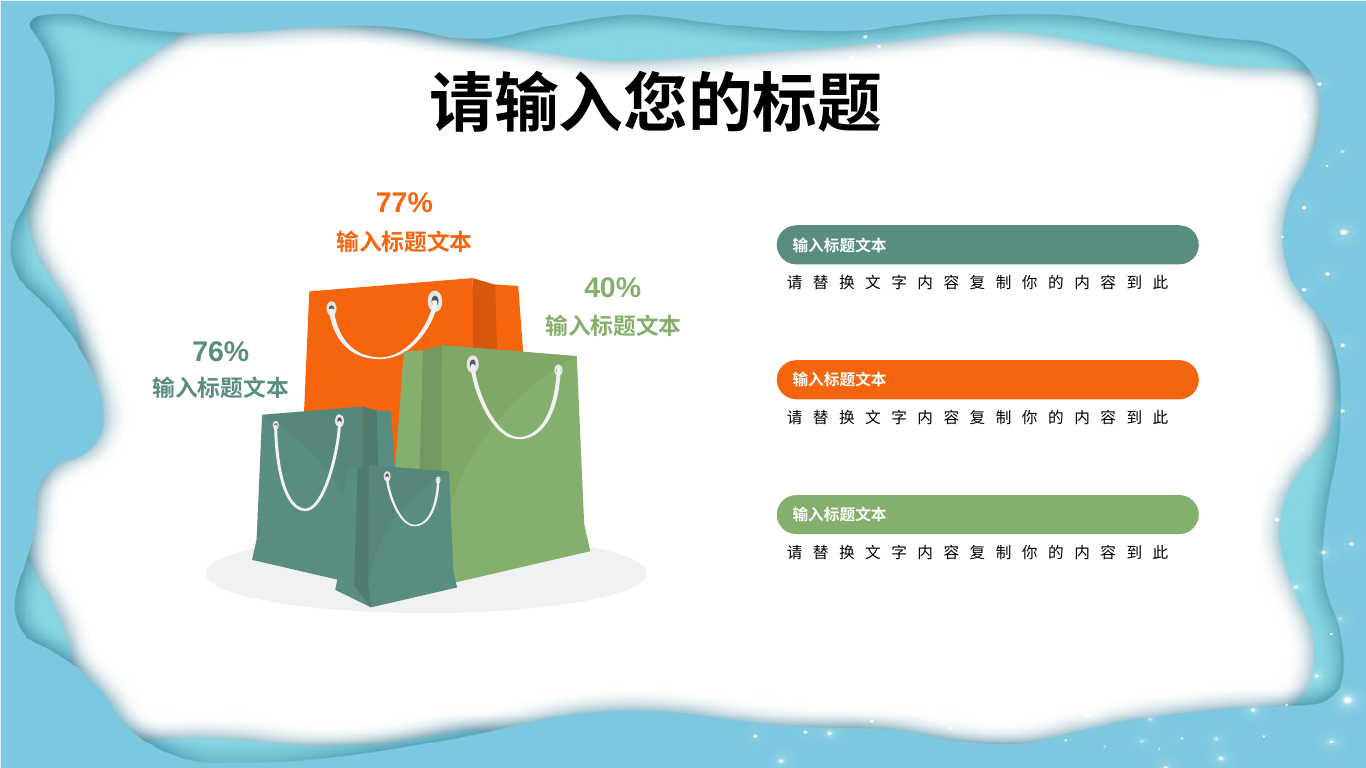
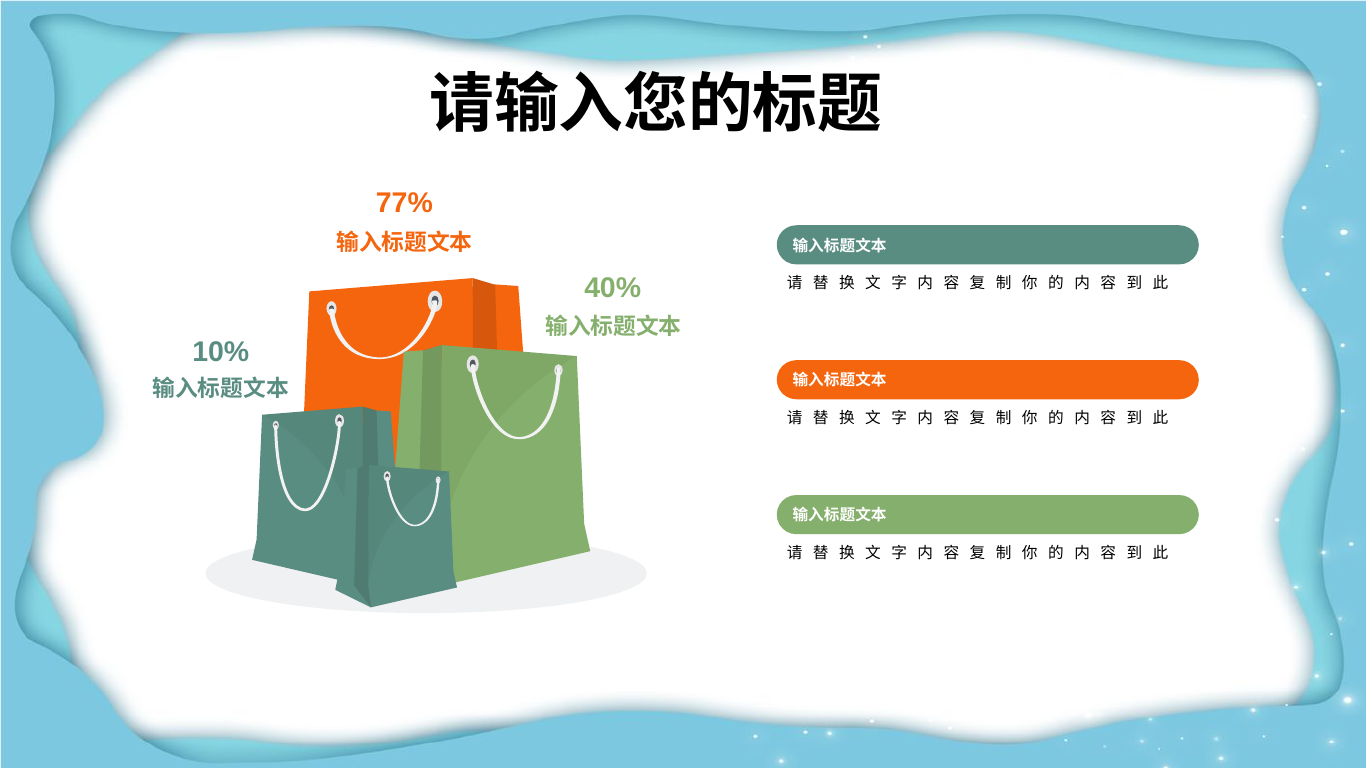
76%: 76% -> 10% (221, 352)
